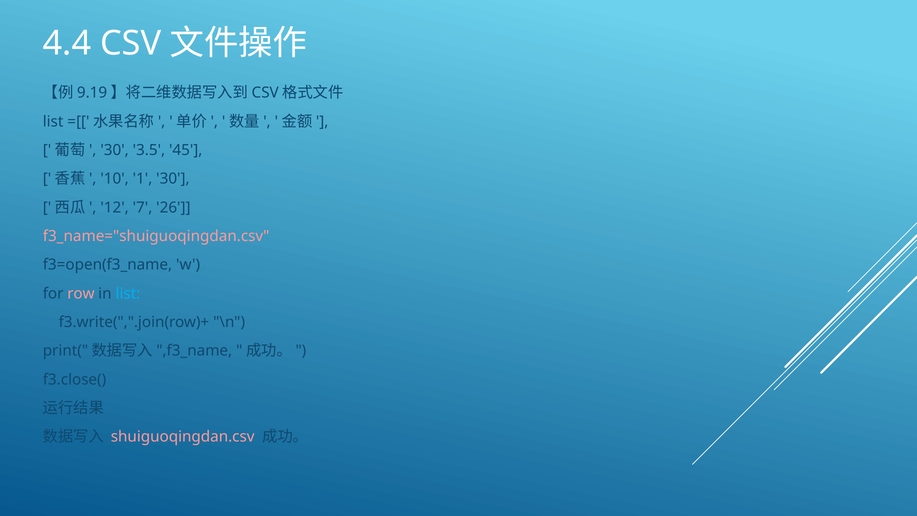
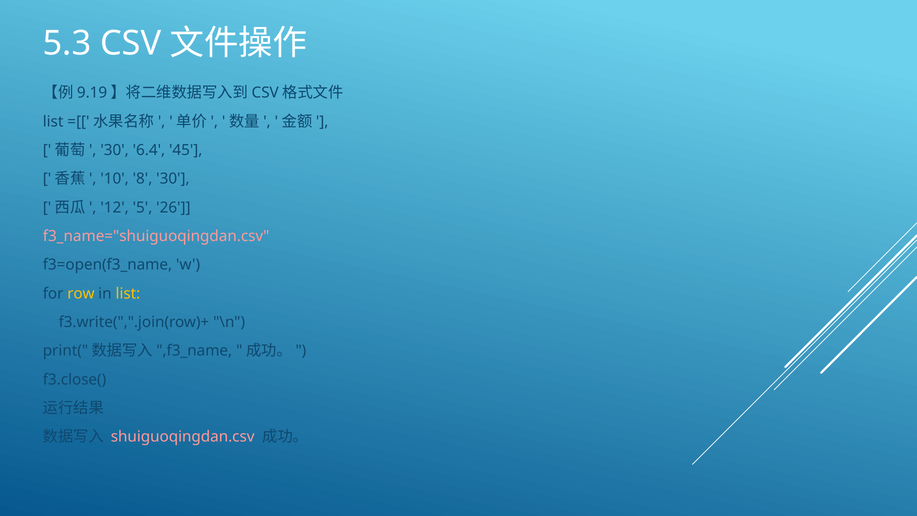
4.4: 4.4 -> 5.3 (67, 43)
3.5: 3.5 -> 6.4 (149, 150)
1: 1 -> 8 (143, 179)
7: 7 -> 5 (143, 207)
row colour: pink -> yellow (81, 293)
list colour: light blue -> yellow (128, 293)
